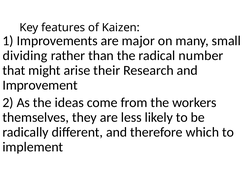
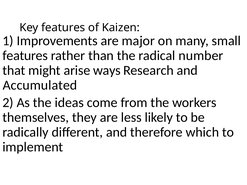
dividing: dividing -> features (25, 56)
their: their -> ways (107, 70)
Improvement: Improvement -> Accumulated (40, 85)
